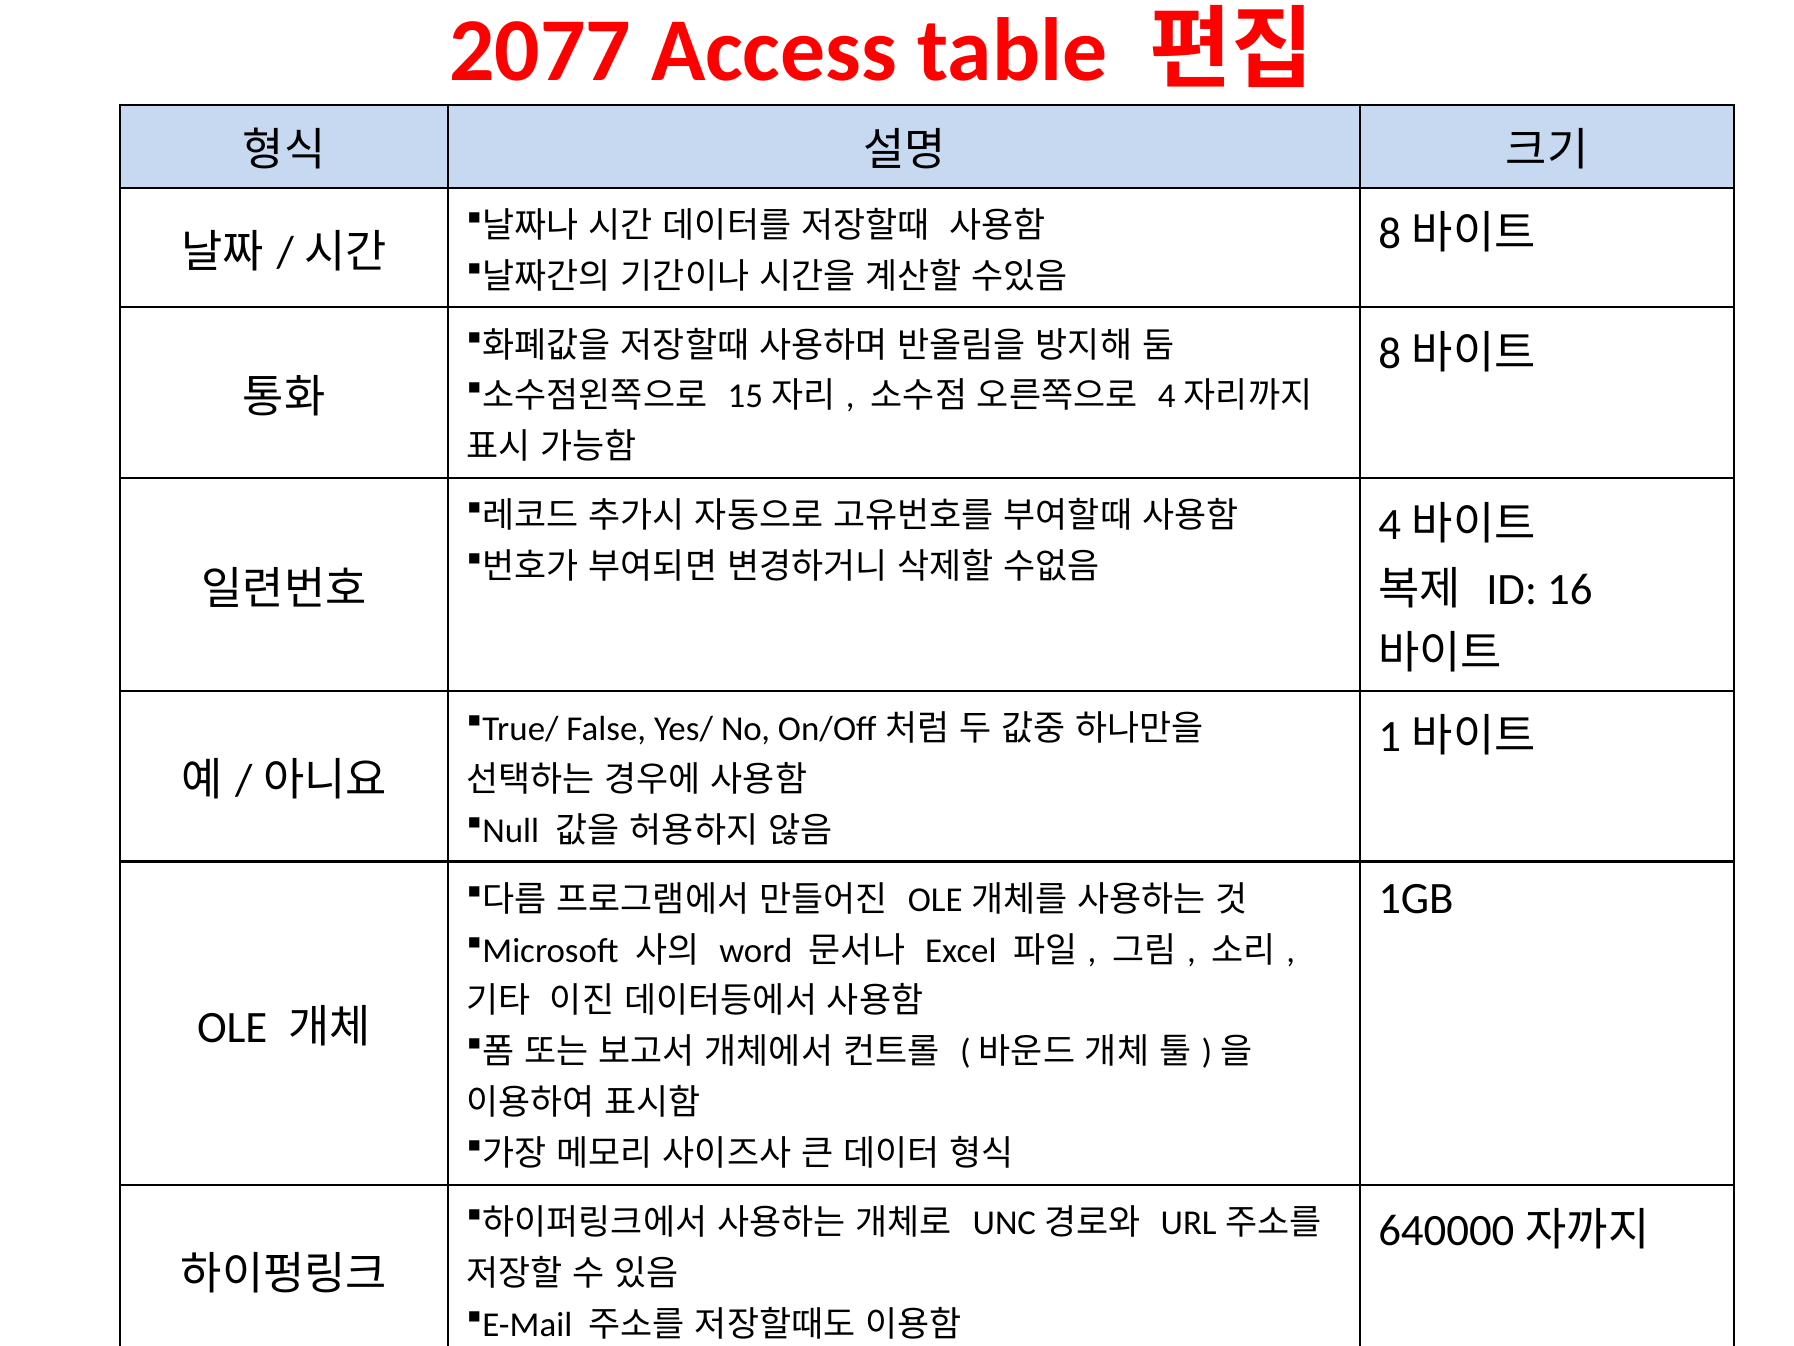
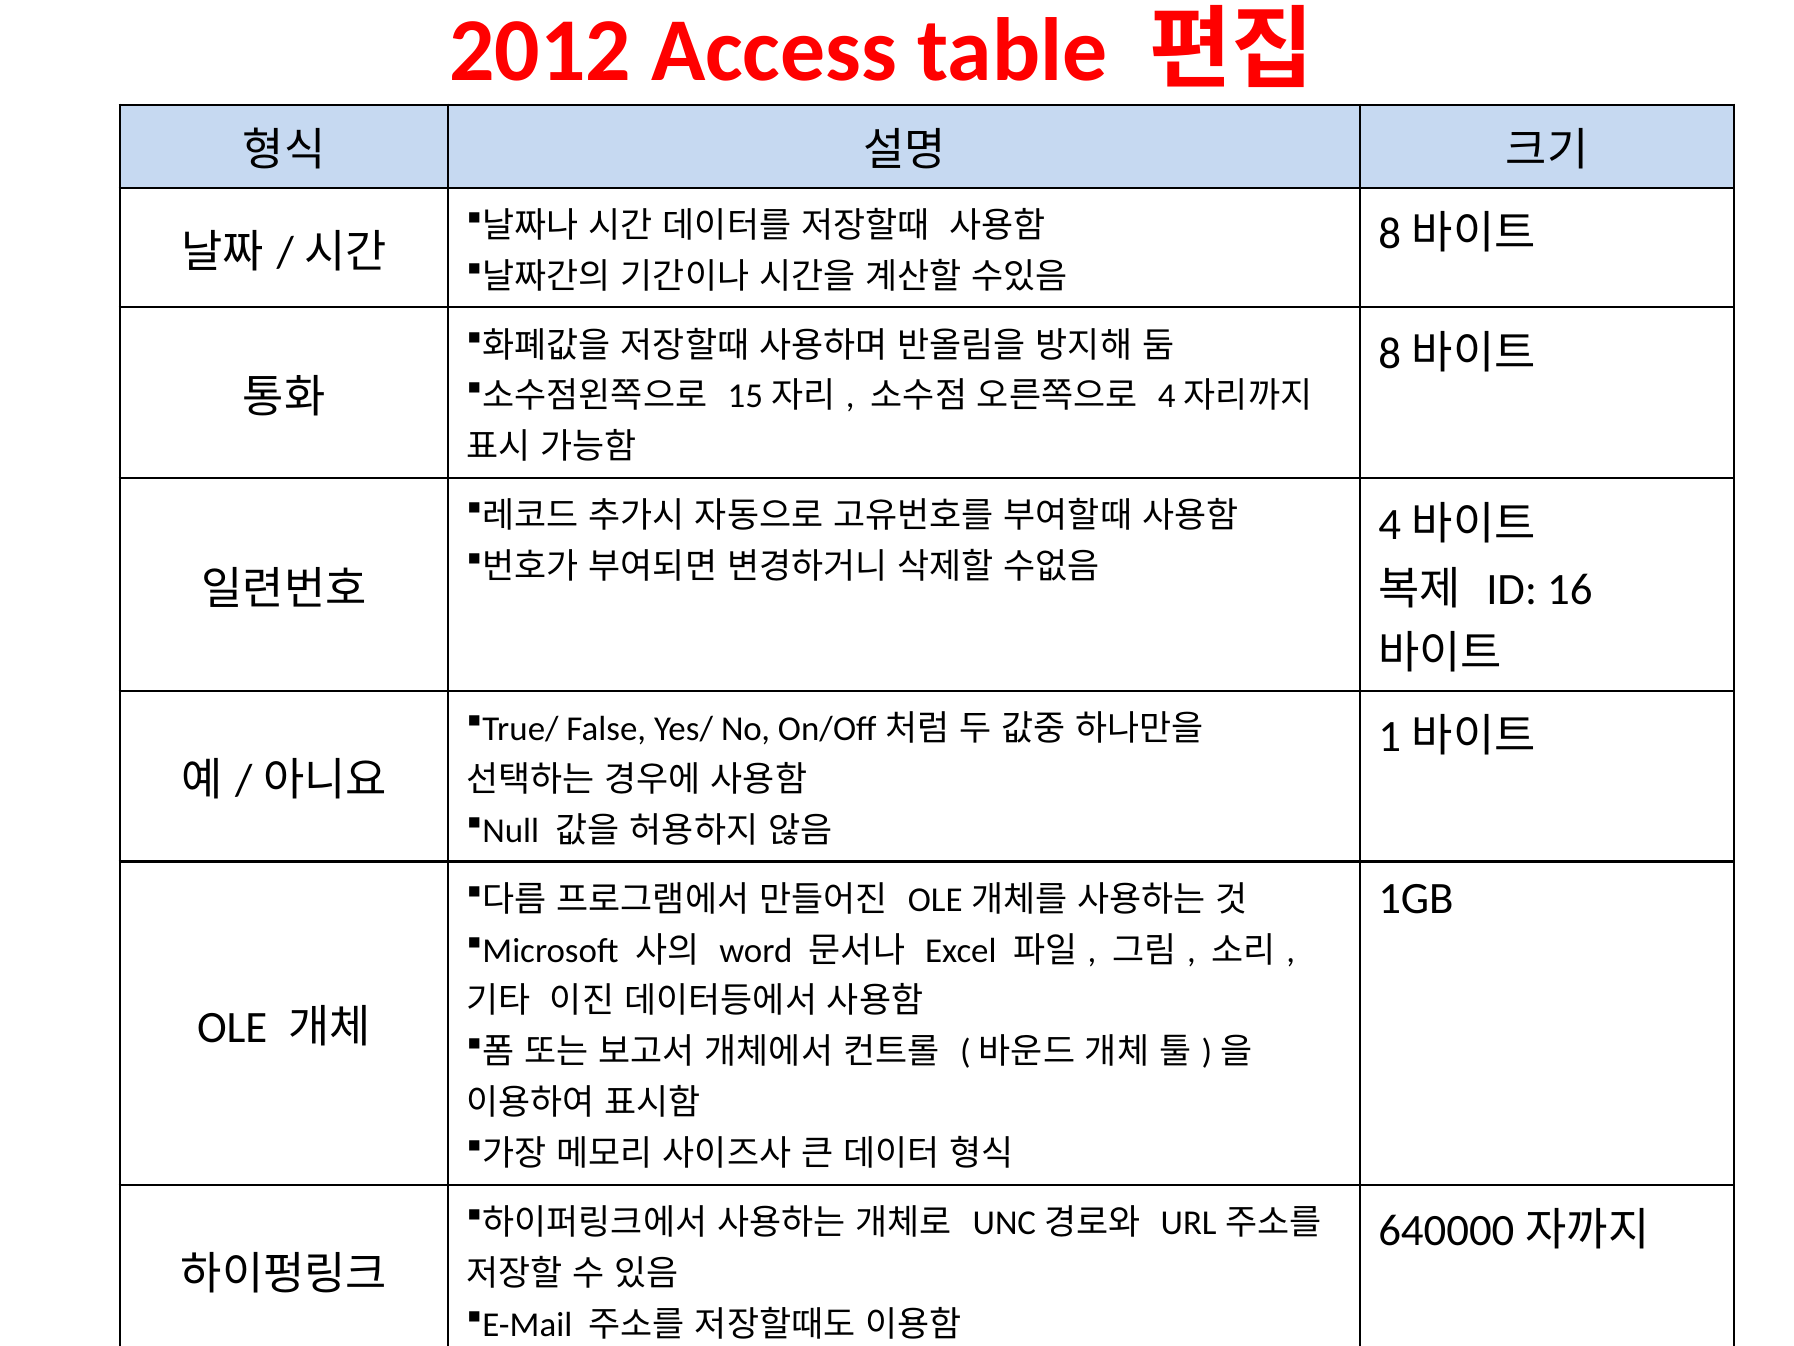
2077: 2077 -> 2012 (540, 51)
